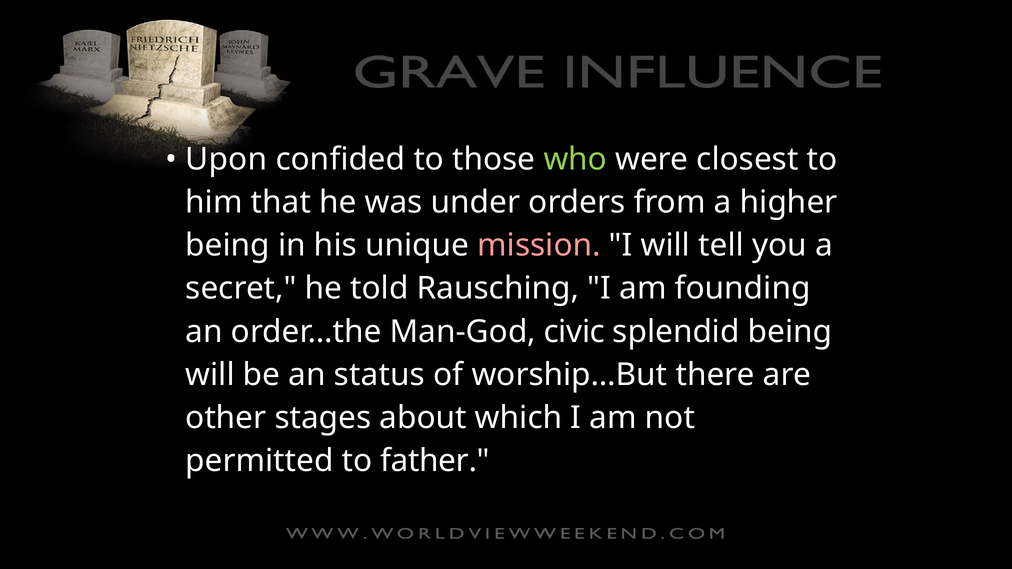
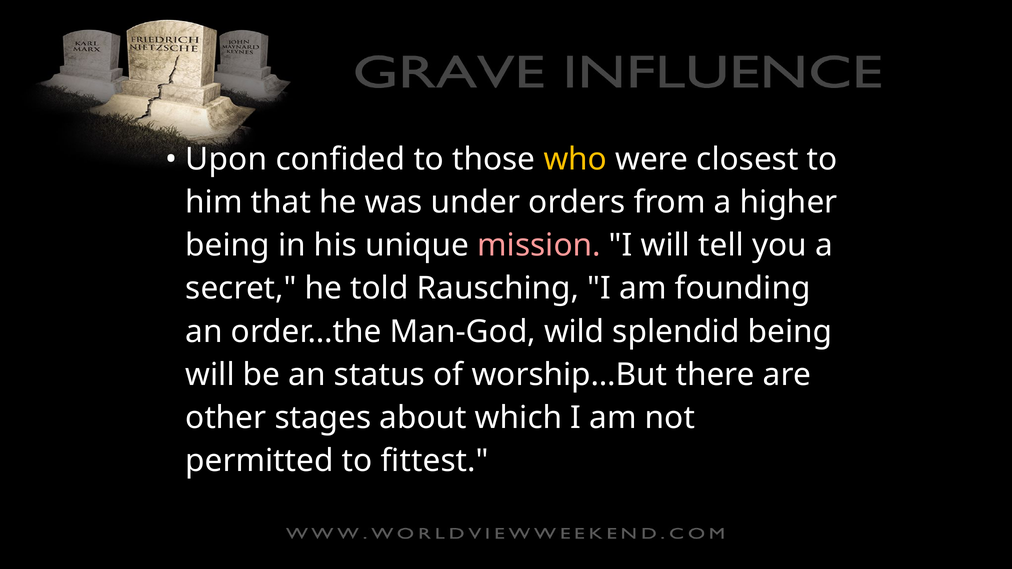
who colour: light green -> yellow (575, 159)
civic: civic -> wild (574, 332)
father: father -> fittest (435, 461)
